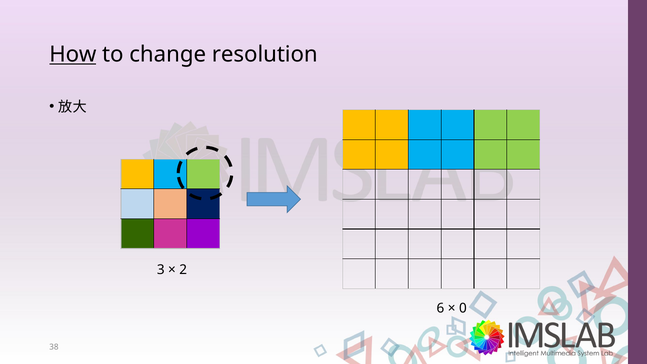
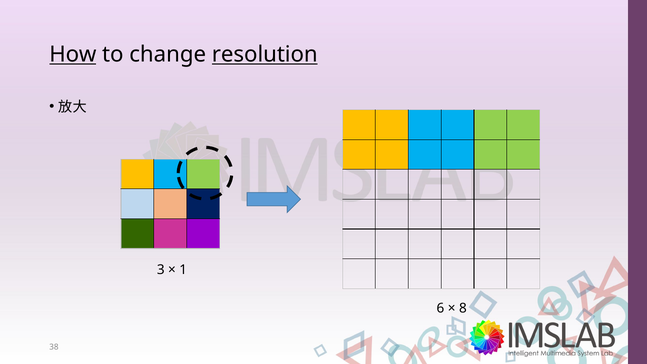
resolution underline: none -> present (265, 54)
2: 2 -> 1 (183, 270)
0: 0 -> 8 (463, 308)
